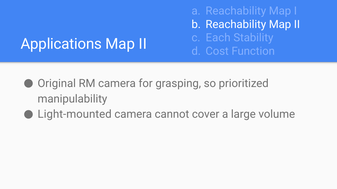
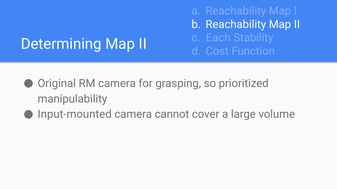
Applications: Applications -> Determining (61, 44)
Light-mounted: Light-mounted -> Input-mounted (75, 115)
